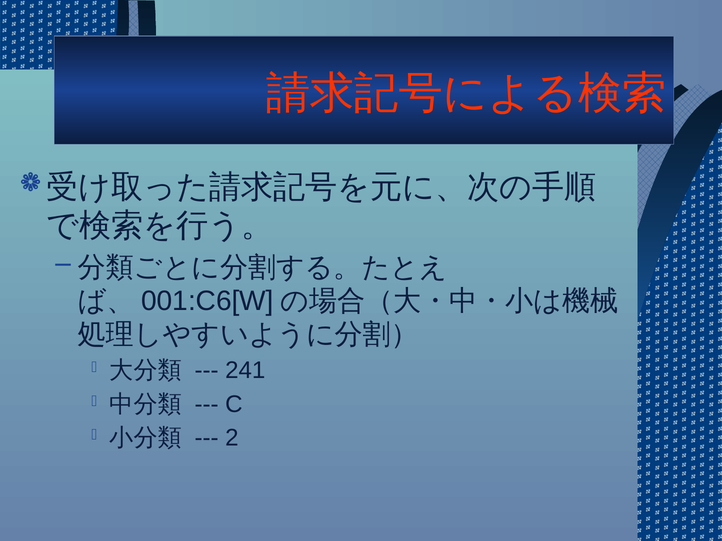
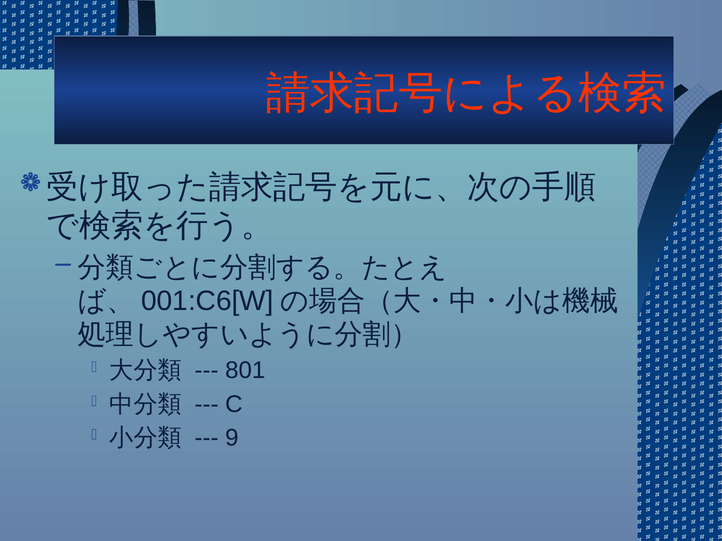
241: 241 -> 801 (245, 371)
2: 2 -> 9 (232, 438)
